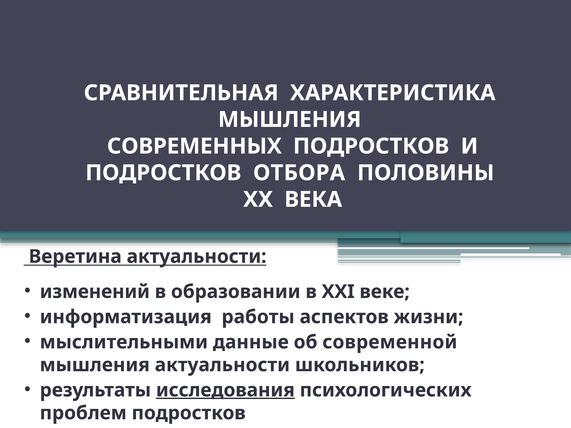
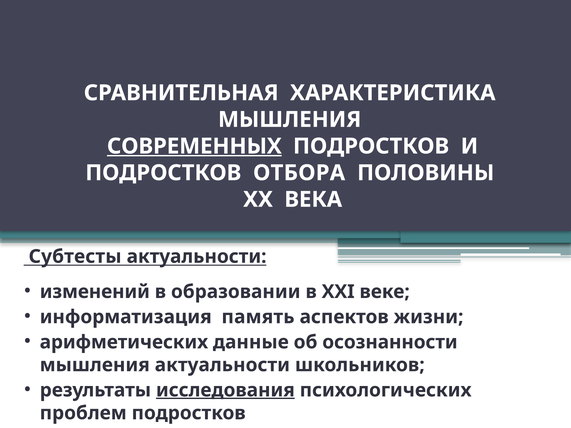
СОВРЕМЕННЫХ underline: none -> present (194, 146)
Веретина: Веретина -> Субтесты (75, 257)
работы: работы -> память (258, 317)
мыслительными: мыслительными -> арифметических (124, 342)
современной: современной -> осознанности (390, 342)
